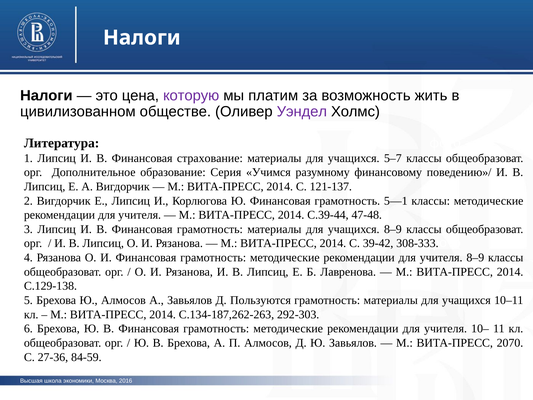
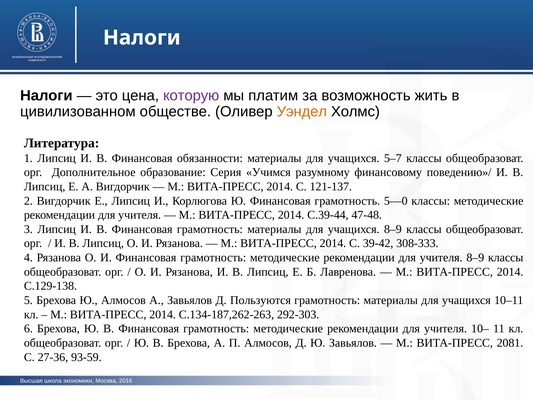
Уэндел colour: purple -> orange (302, 112)
страхование: страхование -> обязанности (210, 158)
5—1: 5—1 -> 5—0 (396, 201)
2070: 2070 -> 2081 (510, 343)
84-59: 84-59 -> 93-59 (86, 357)
